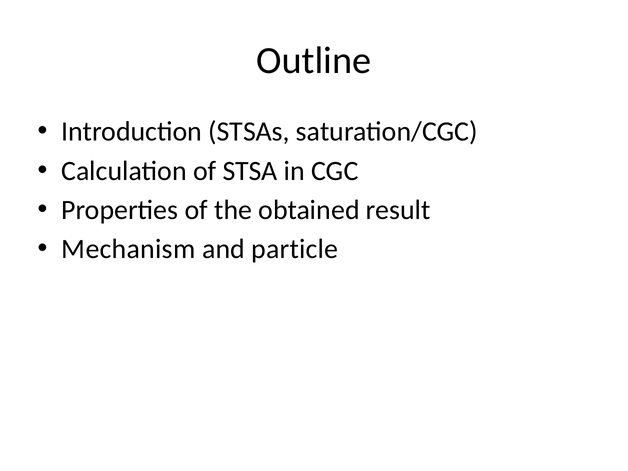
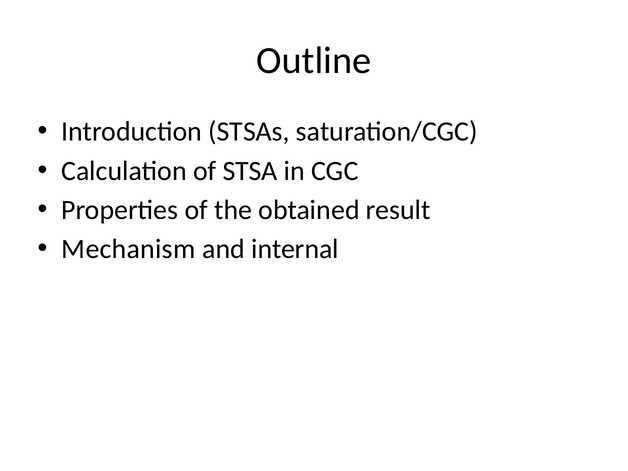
particle: particle -> internal (295, 249)
